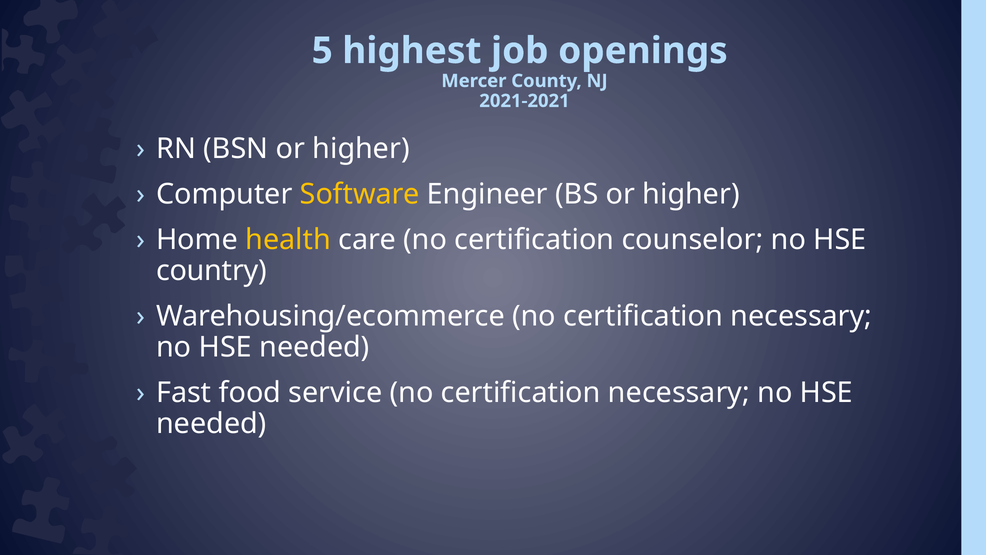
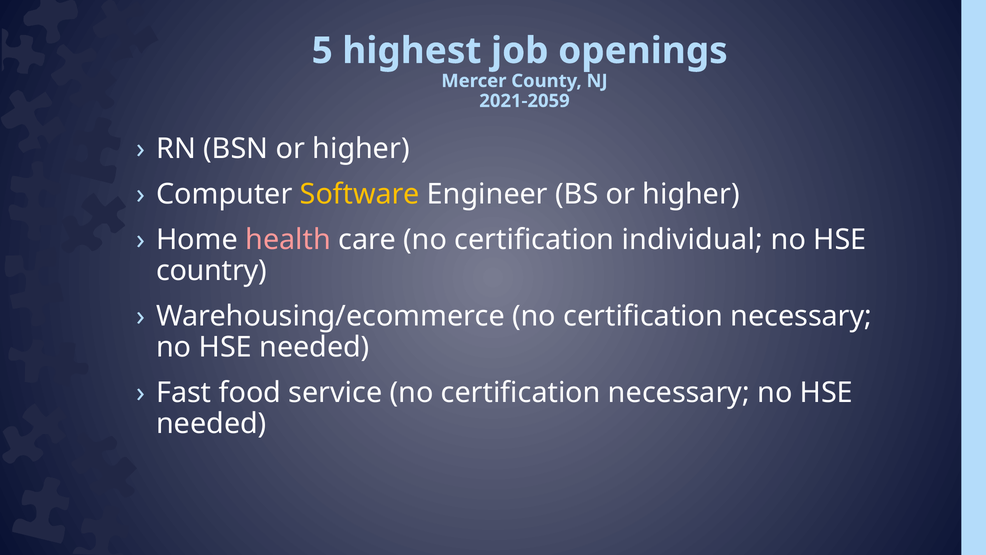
2021-2021: 2021-2021 -> 2021-2059 (524, 101)
health colour: yellow -> pink (288, 239)
counselor: counselor -> individual (692, 239)
